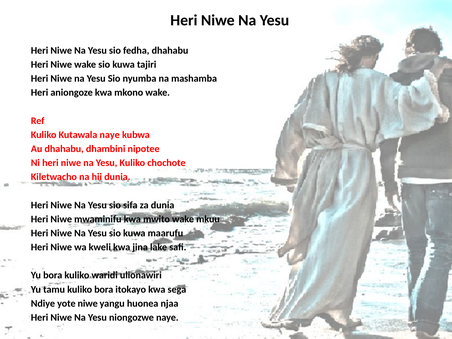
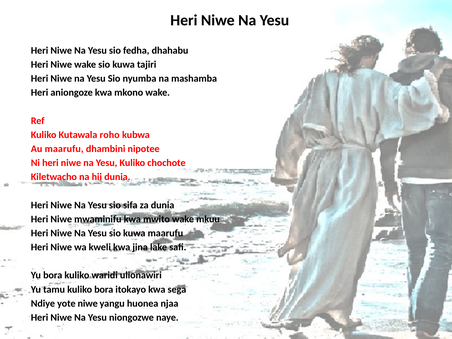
Kutawala naye: naye -> roho (110, 135)
Au dhahabu: dhahabu -> maarufu (64, 149)
